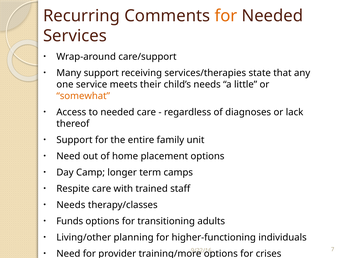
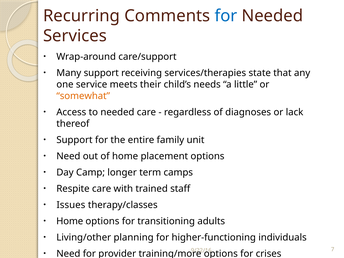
for colour: orange -> blue (226, 16)
Needs: Needs -> Issues (71, 205)
Funds: Funds -> Home (70, 221)
